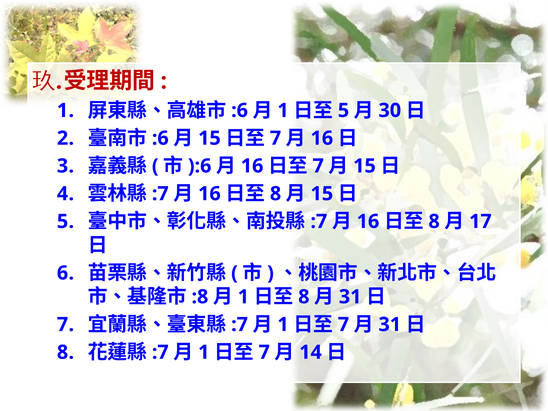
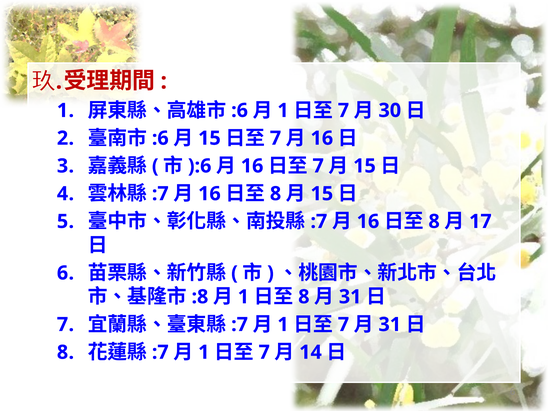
5: 5 -> 7 (343, 110)
